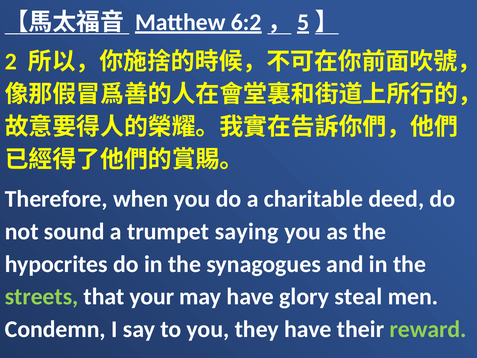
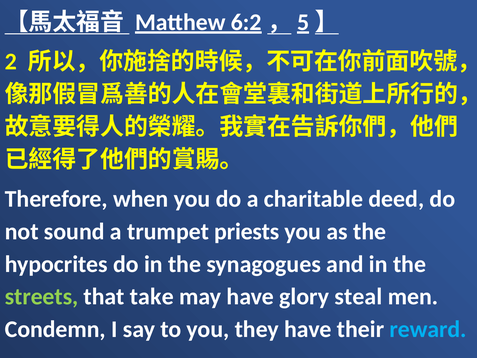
saying: saying -> priests (247, 231)
your: your -> take (152, 297)
reward colour: light green -> light blue (428, 329)
